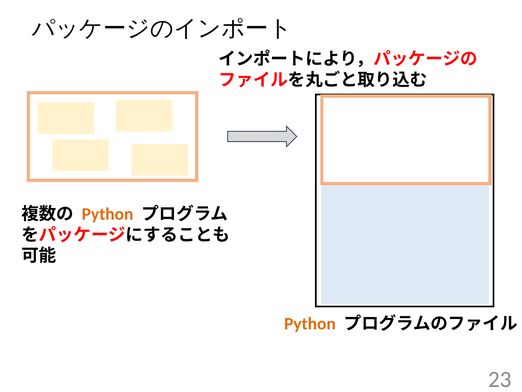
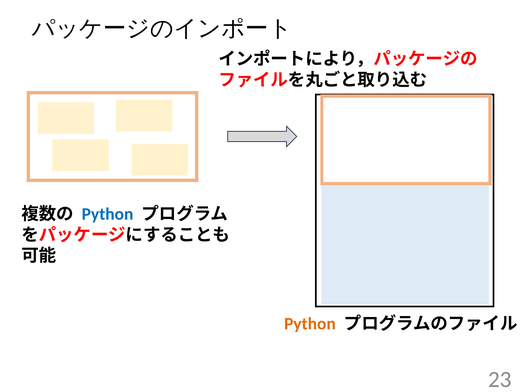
Python colour: orange -> blue (108, 214)
